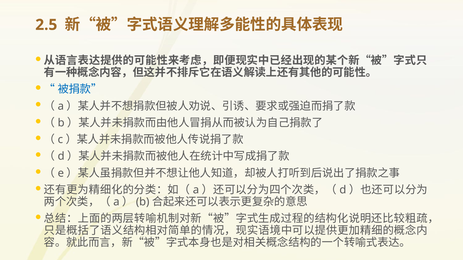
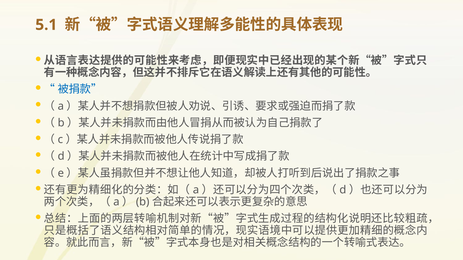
2.5: 2.5 -> 5.1 (46, 25)
